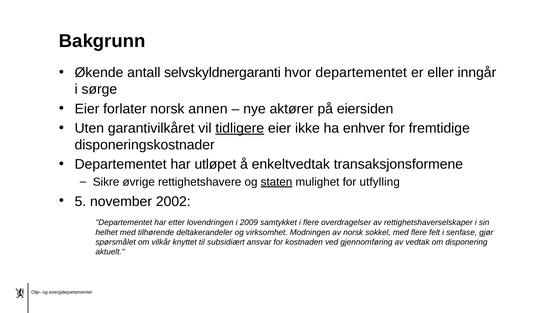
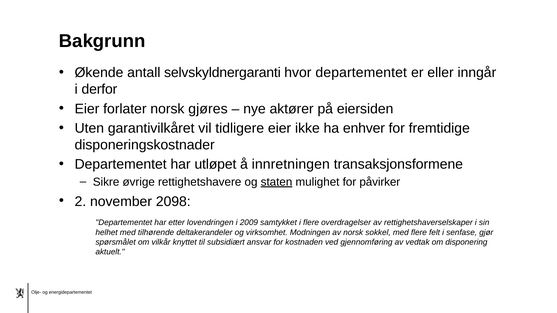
sørge: sørge -> derfor (99, 89)
annen: annen -> gjøres (208, 109)
tidligere underline: present -> none (240, 128)
enkeltvedtak: enkeltvedtak -> innretningen (291, 165)
utfylling: utfylling -> påvirker (380, 182)
5: 5 -> 2 (80, 202)
2002: 2002 -> 2098 (173, 202)
